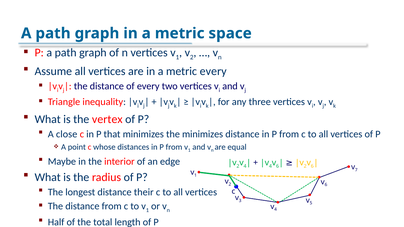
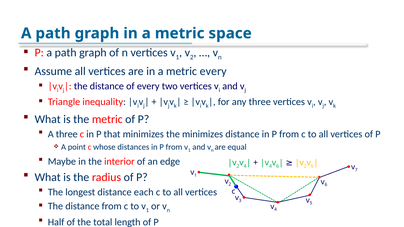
the vertex: vertex -> metric (107, 119)
A close: close -> three (67, 134)
their: their -> each (144, 192)
